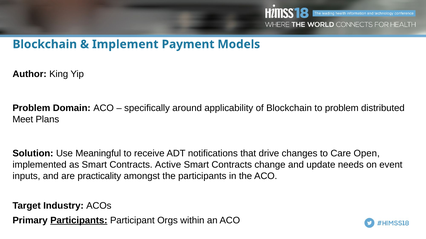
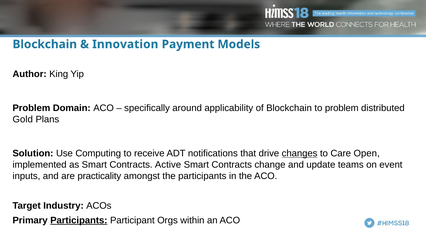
Implement: Implement -> Innovation (125, 44)
Meet: Meet -> Gold (23, 120)
Meaningful: Meaningful -> Computing (98, 154)
changes underline: none -> present (300, 154)
needs: needs -> teams (351, 165)
